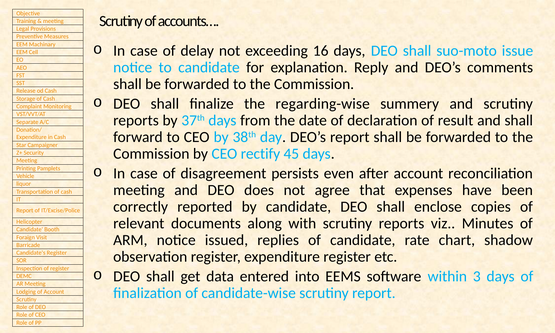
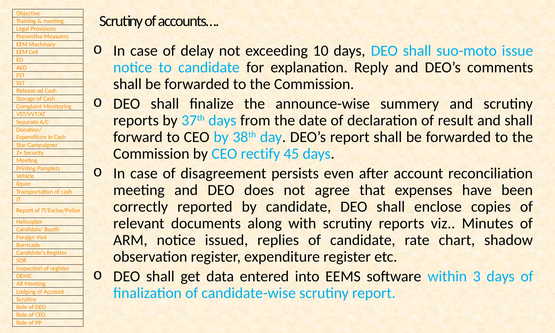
16: 16 -> 10 (321, 51)
regarding-wise: regarding-wise -> announce-wise (323, 104)
